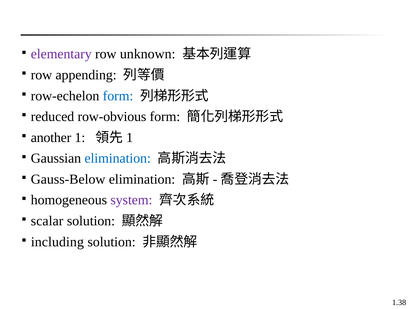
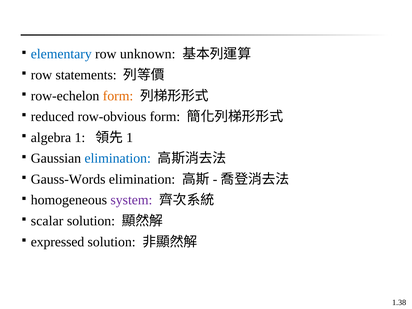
elementary colour: purple -> blue (61, 54)
appending: appending -> statements (86, 75)
form colour: blue -> orange (118, 96)
another: another -> algebra (51, 138)
Gauss-Below: Gauss-Below -> Gauss-Words (68, 179)
including: including -> expressed (58, 242)
